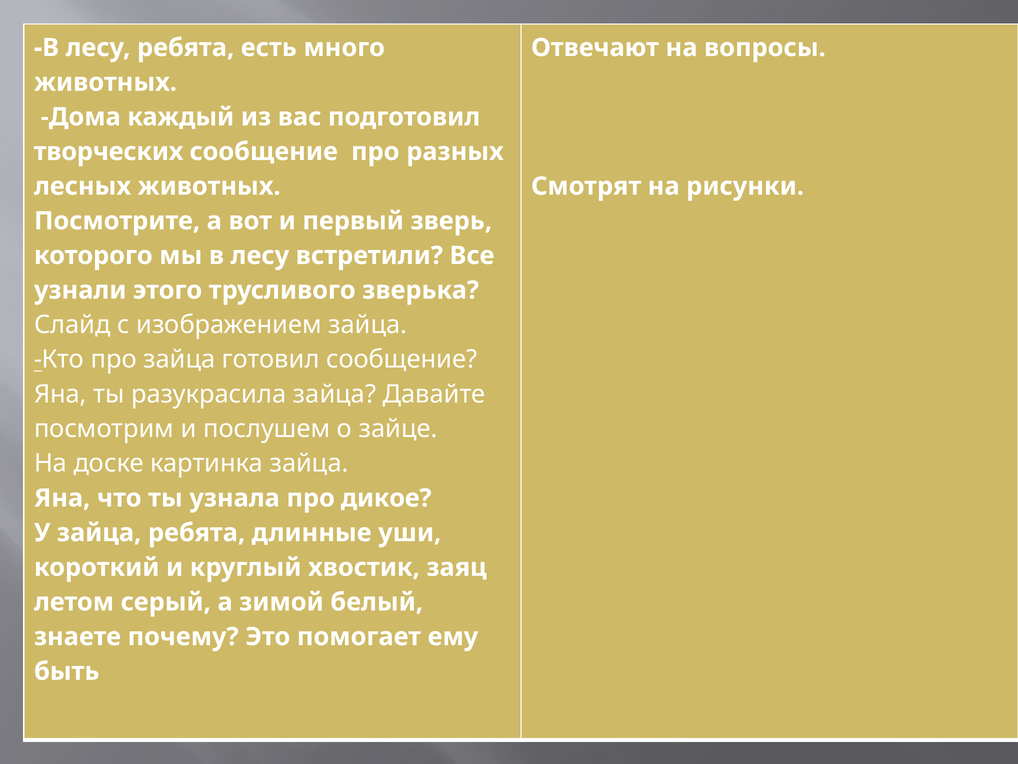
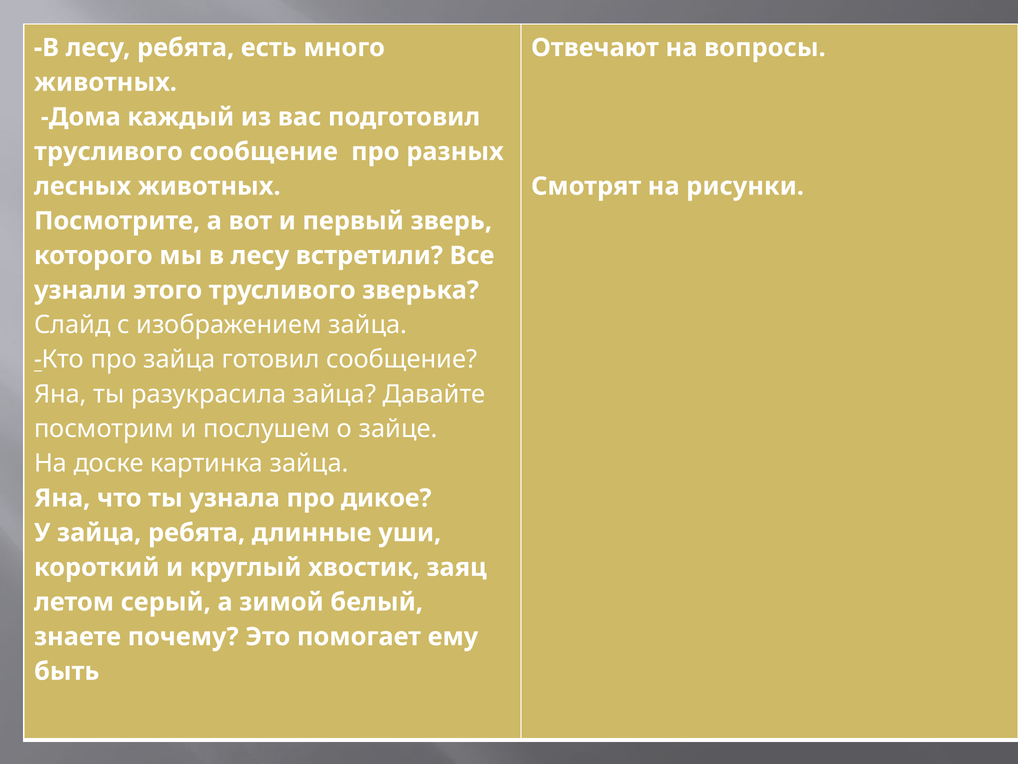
творческих: творческих -> трусливого (108, 152)
